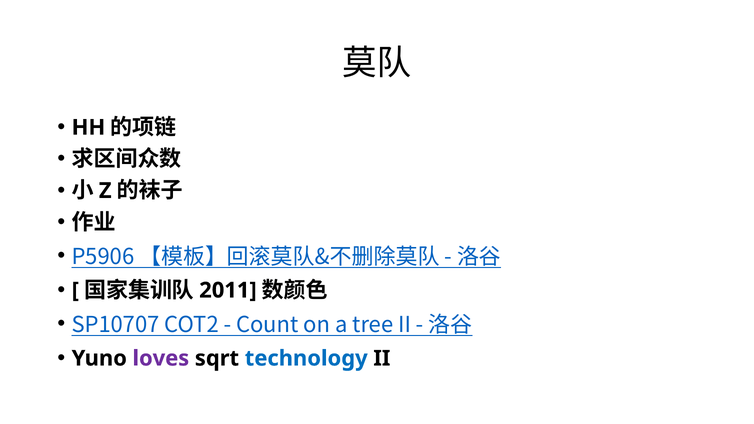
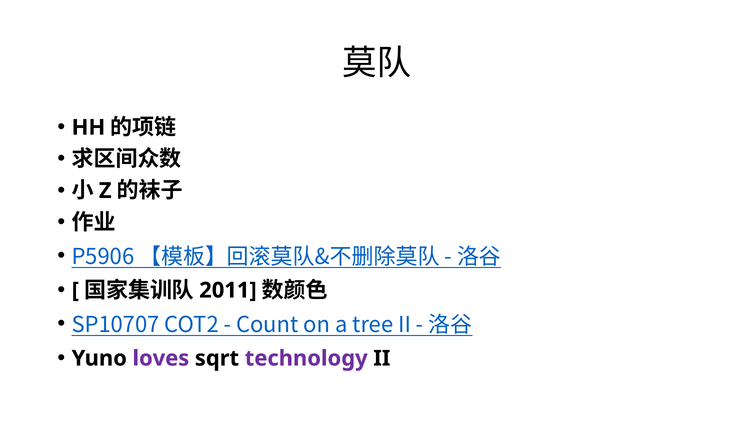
technology colour: blue -> purple (306, 358)
